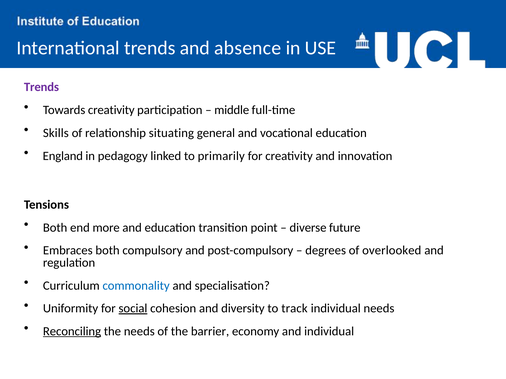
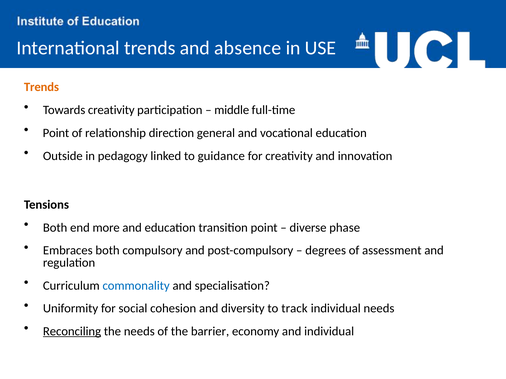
Trends colour: purple -> orange (41, 87)
Skills: Skills -> Point (56, 133)
situating: situating -> direction (171, 133)
England: England -> Outside (63, 156)
primarily: primarily -> guidance (221, 156)
future: future -> phase (345, 228)
overlooked: overlooked -> assessment (392, 251)
social underline: present -> none (133, 309)
